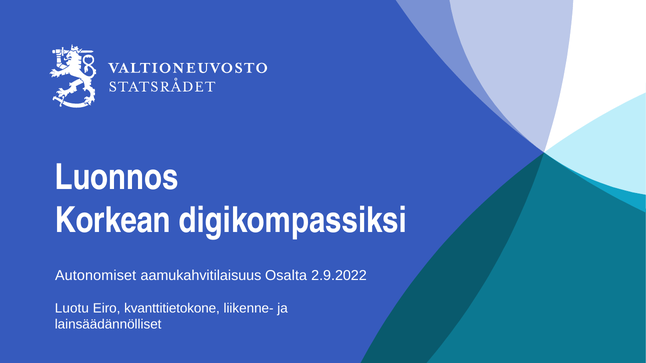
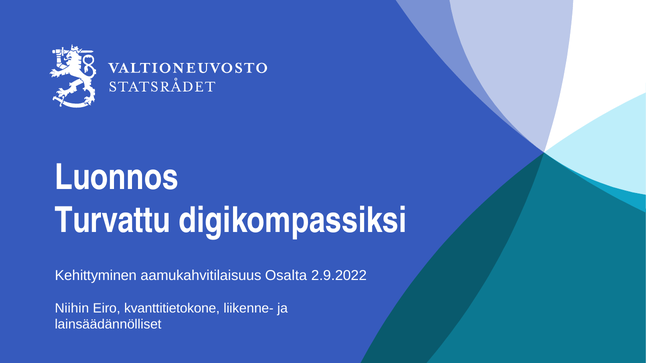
Korkean: Korkean -> Turvattu (113, 220)
Autonomiset: Autonomiset -> Kehittyminen (96, 276)
Luotu: Luotu -> Niihin (72, 309)
